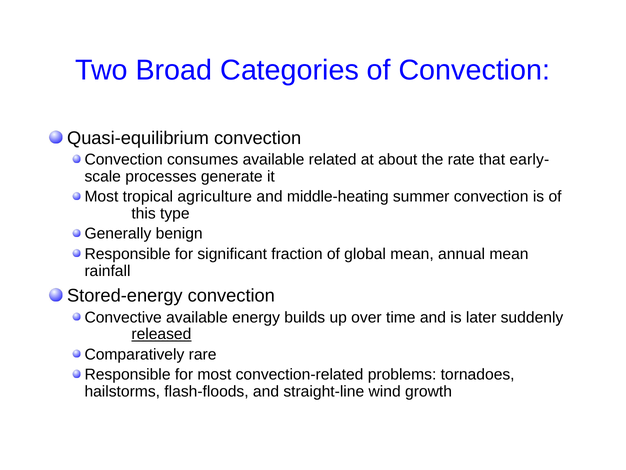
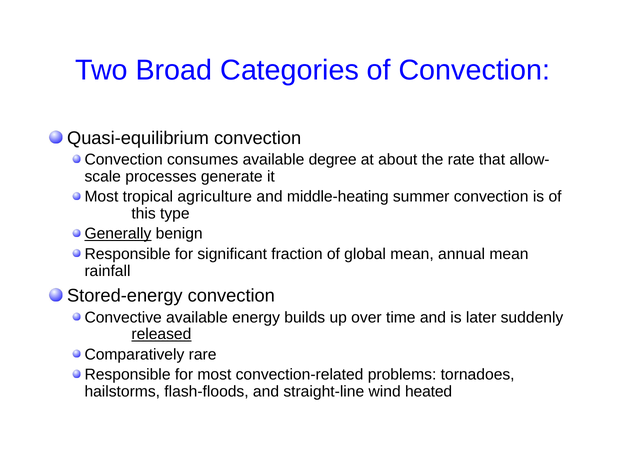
related: related -> degree (333, 159)
early-: early- -> allow- (529, 159)
Generally underline: none -> present (118, 234)
growth: growth -> heated (429, 391)
